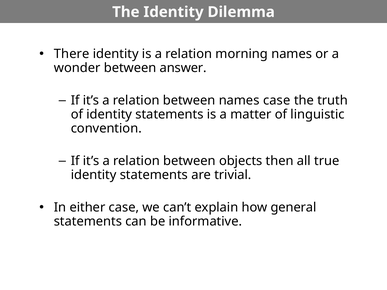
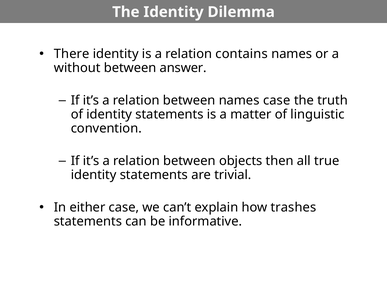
morning: morning -> contains (242, 54)
wonder: wonder -> without (77, 68)
general: general -> trashes (293, 208)
